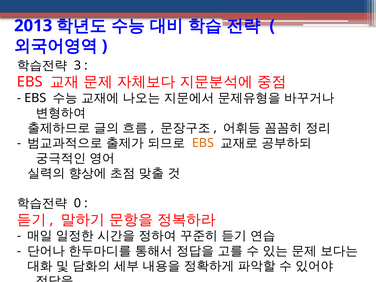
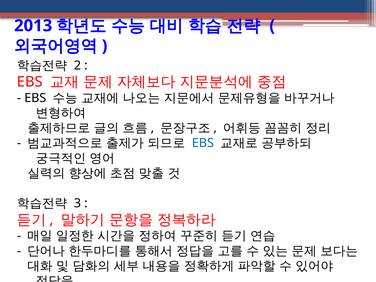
3: 3 -> 2 (77, 65)
EBS colour: orange -> blue (203, 143)
0: 0 -> 3 (77, 203)
